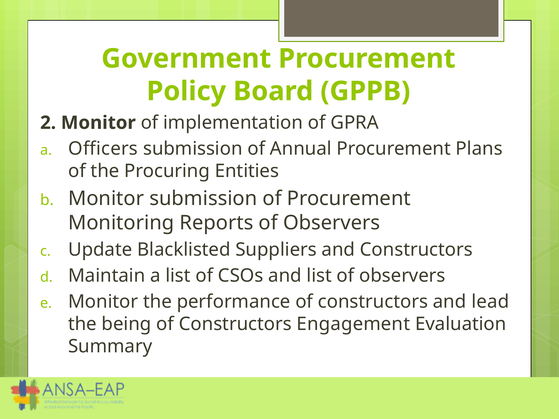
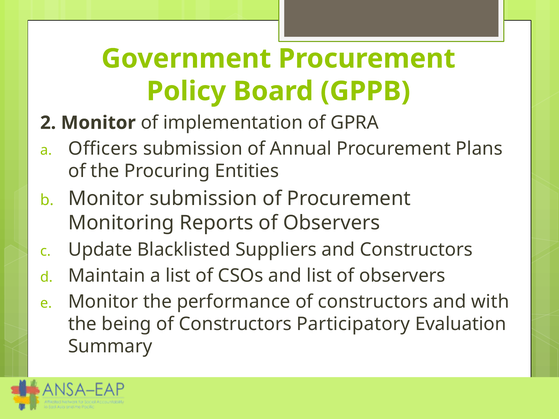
lead: lead -> with (490, 302)
Engagement: Engagement -> Participatory (353, 324)
